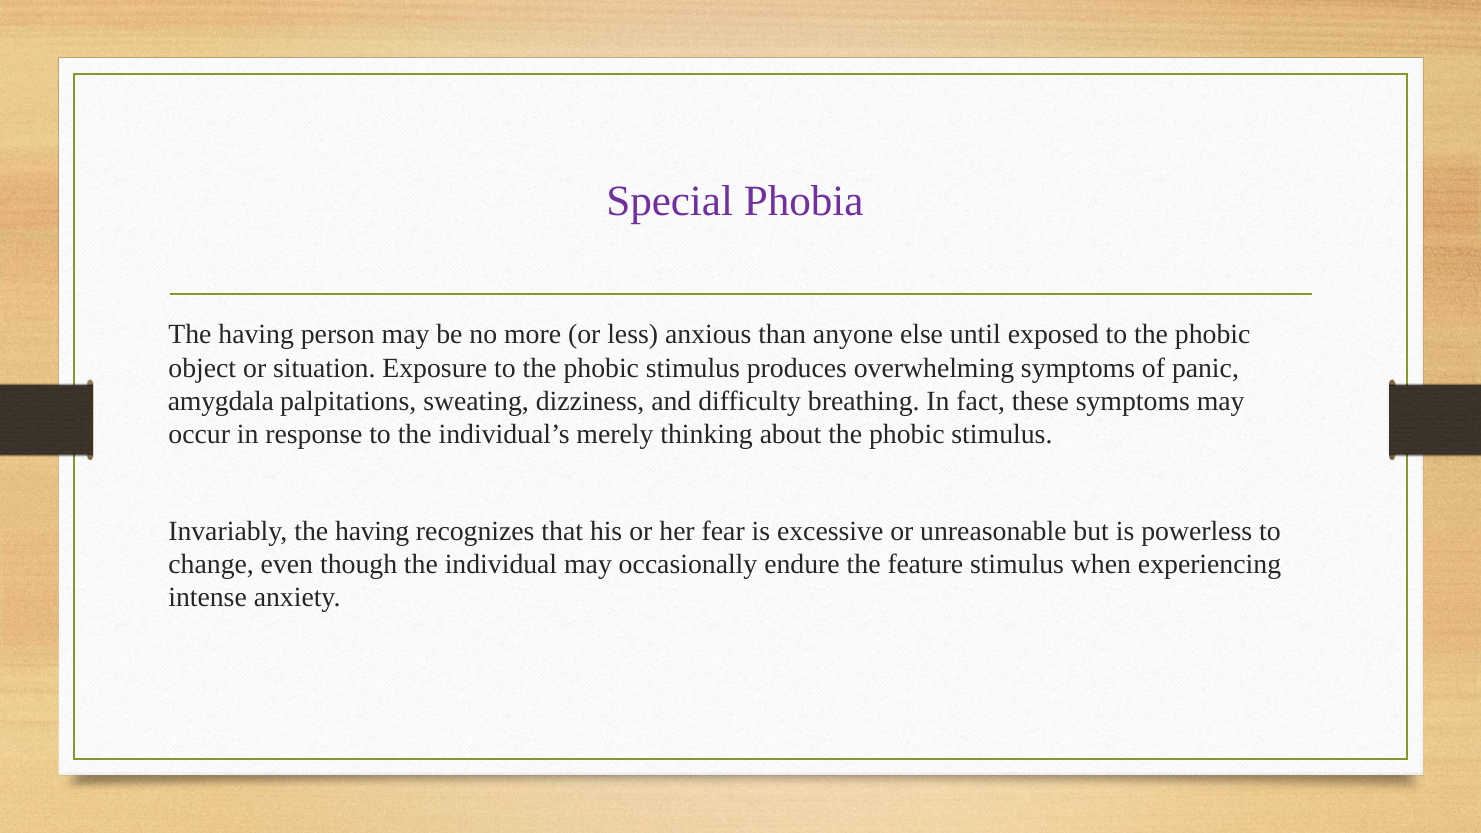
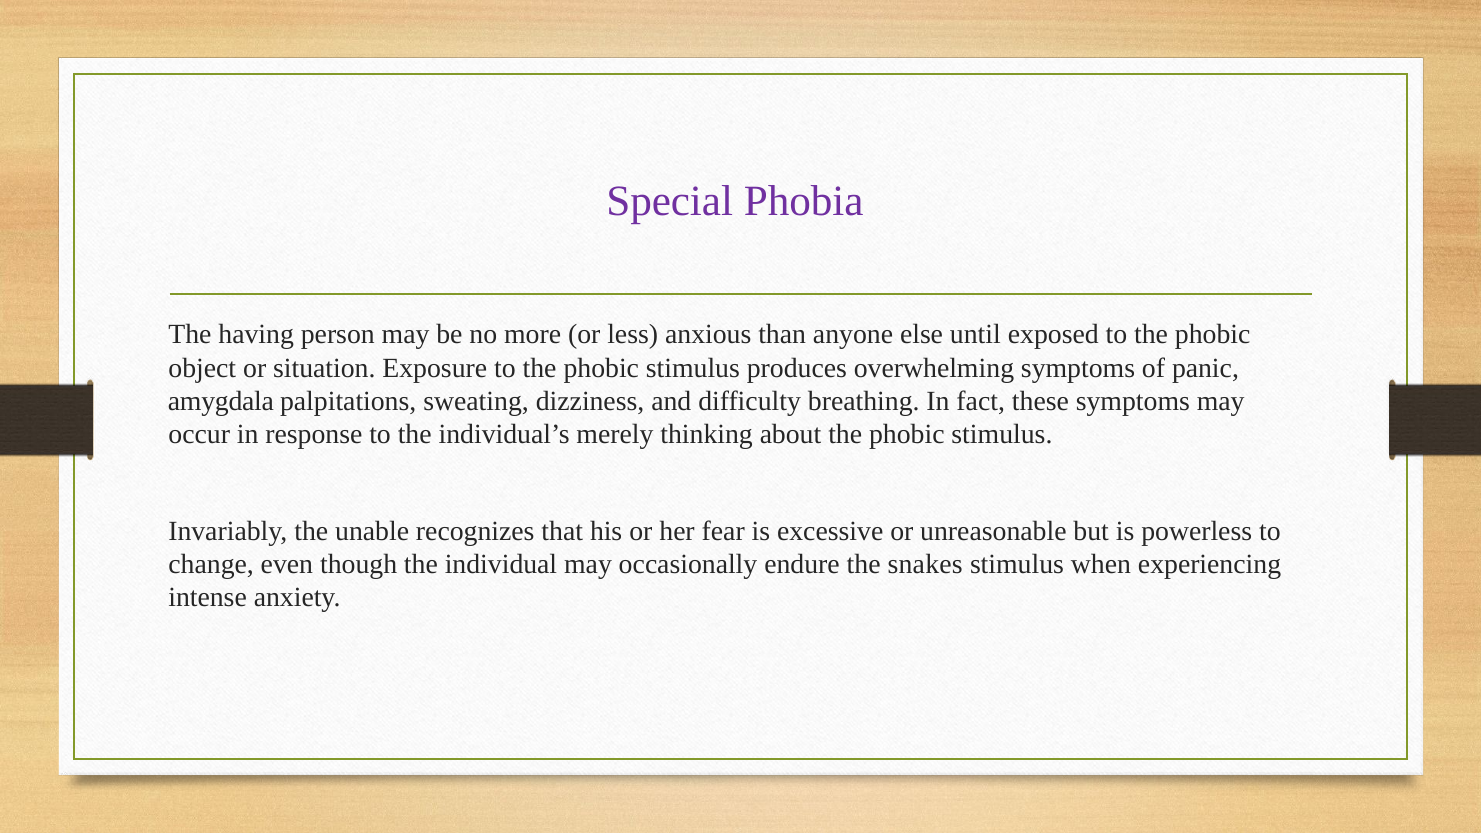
Invariably the having: having -> unable (372, 531)
feature: feature -> snakes (925, 564)
